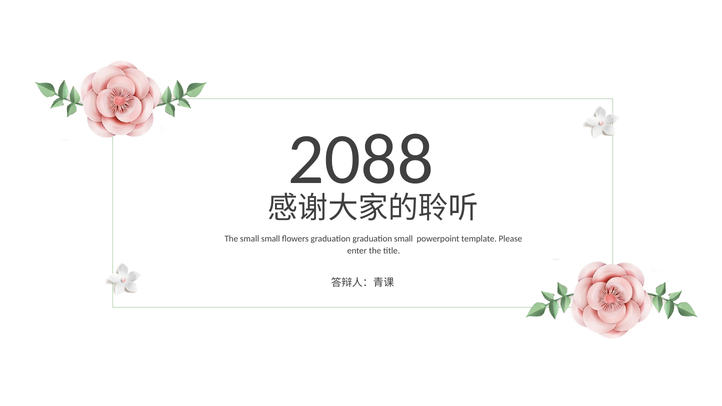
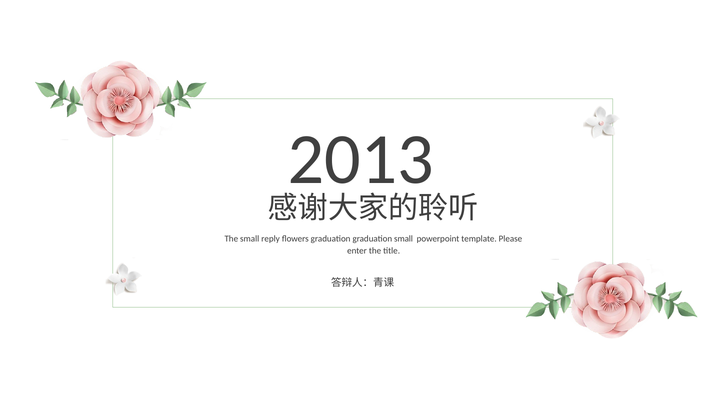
2088: 2088 -> 2013 (361, 159)
small small: small -> reply (271, 239)
